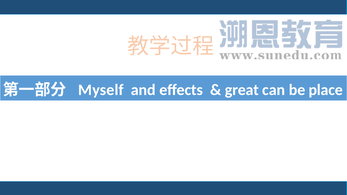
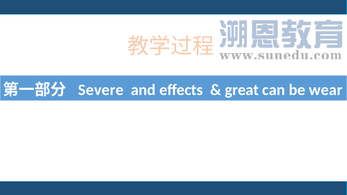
Myself: Myself -> Severe (101, 90)
place: place -> wear (326, 90)
